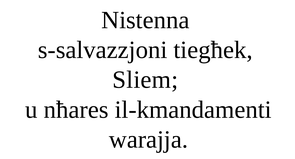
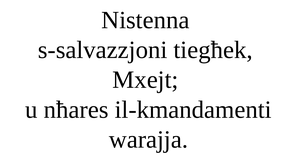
Sliem: Sliem -> Mxejt (145, 80)
